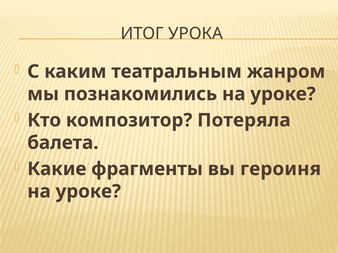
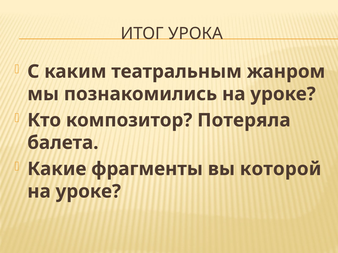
героиня: героиня -> которой (281, 169)
